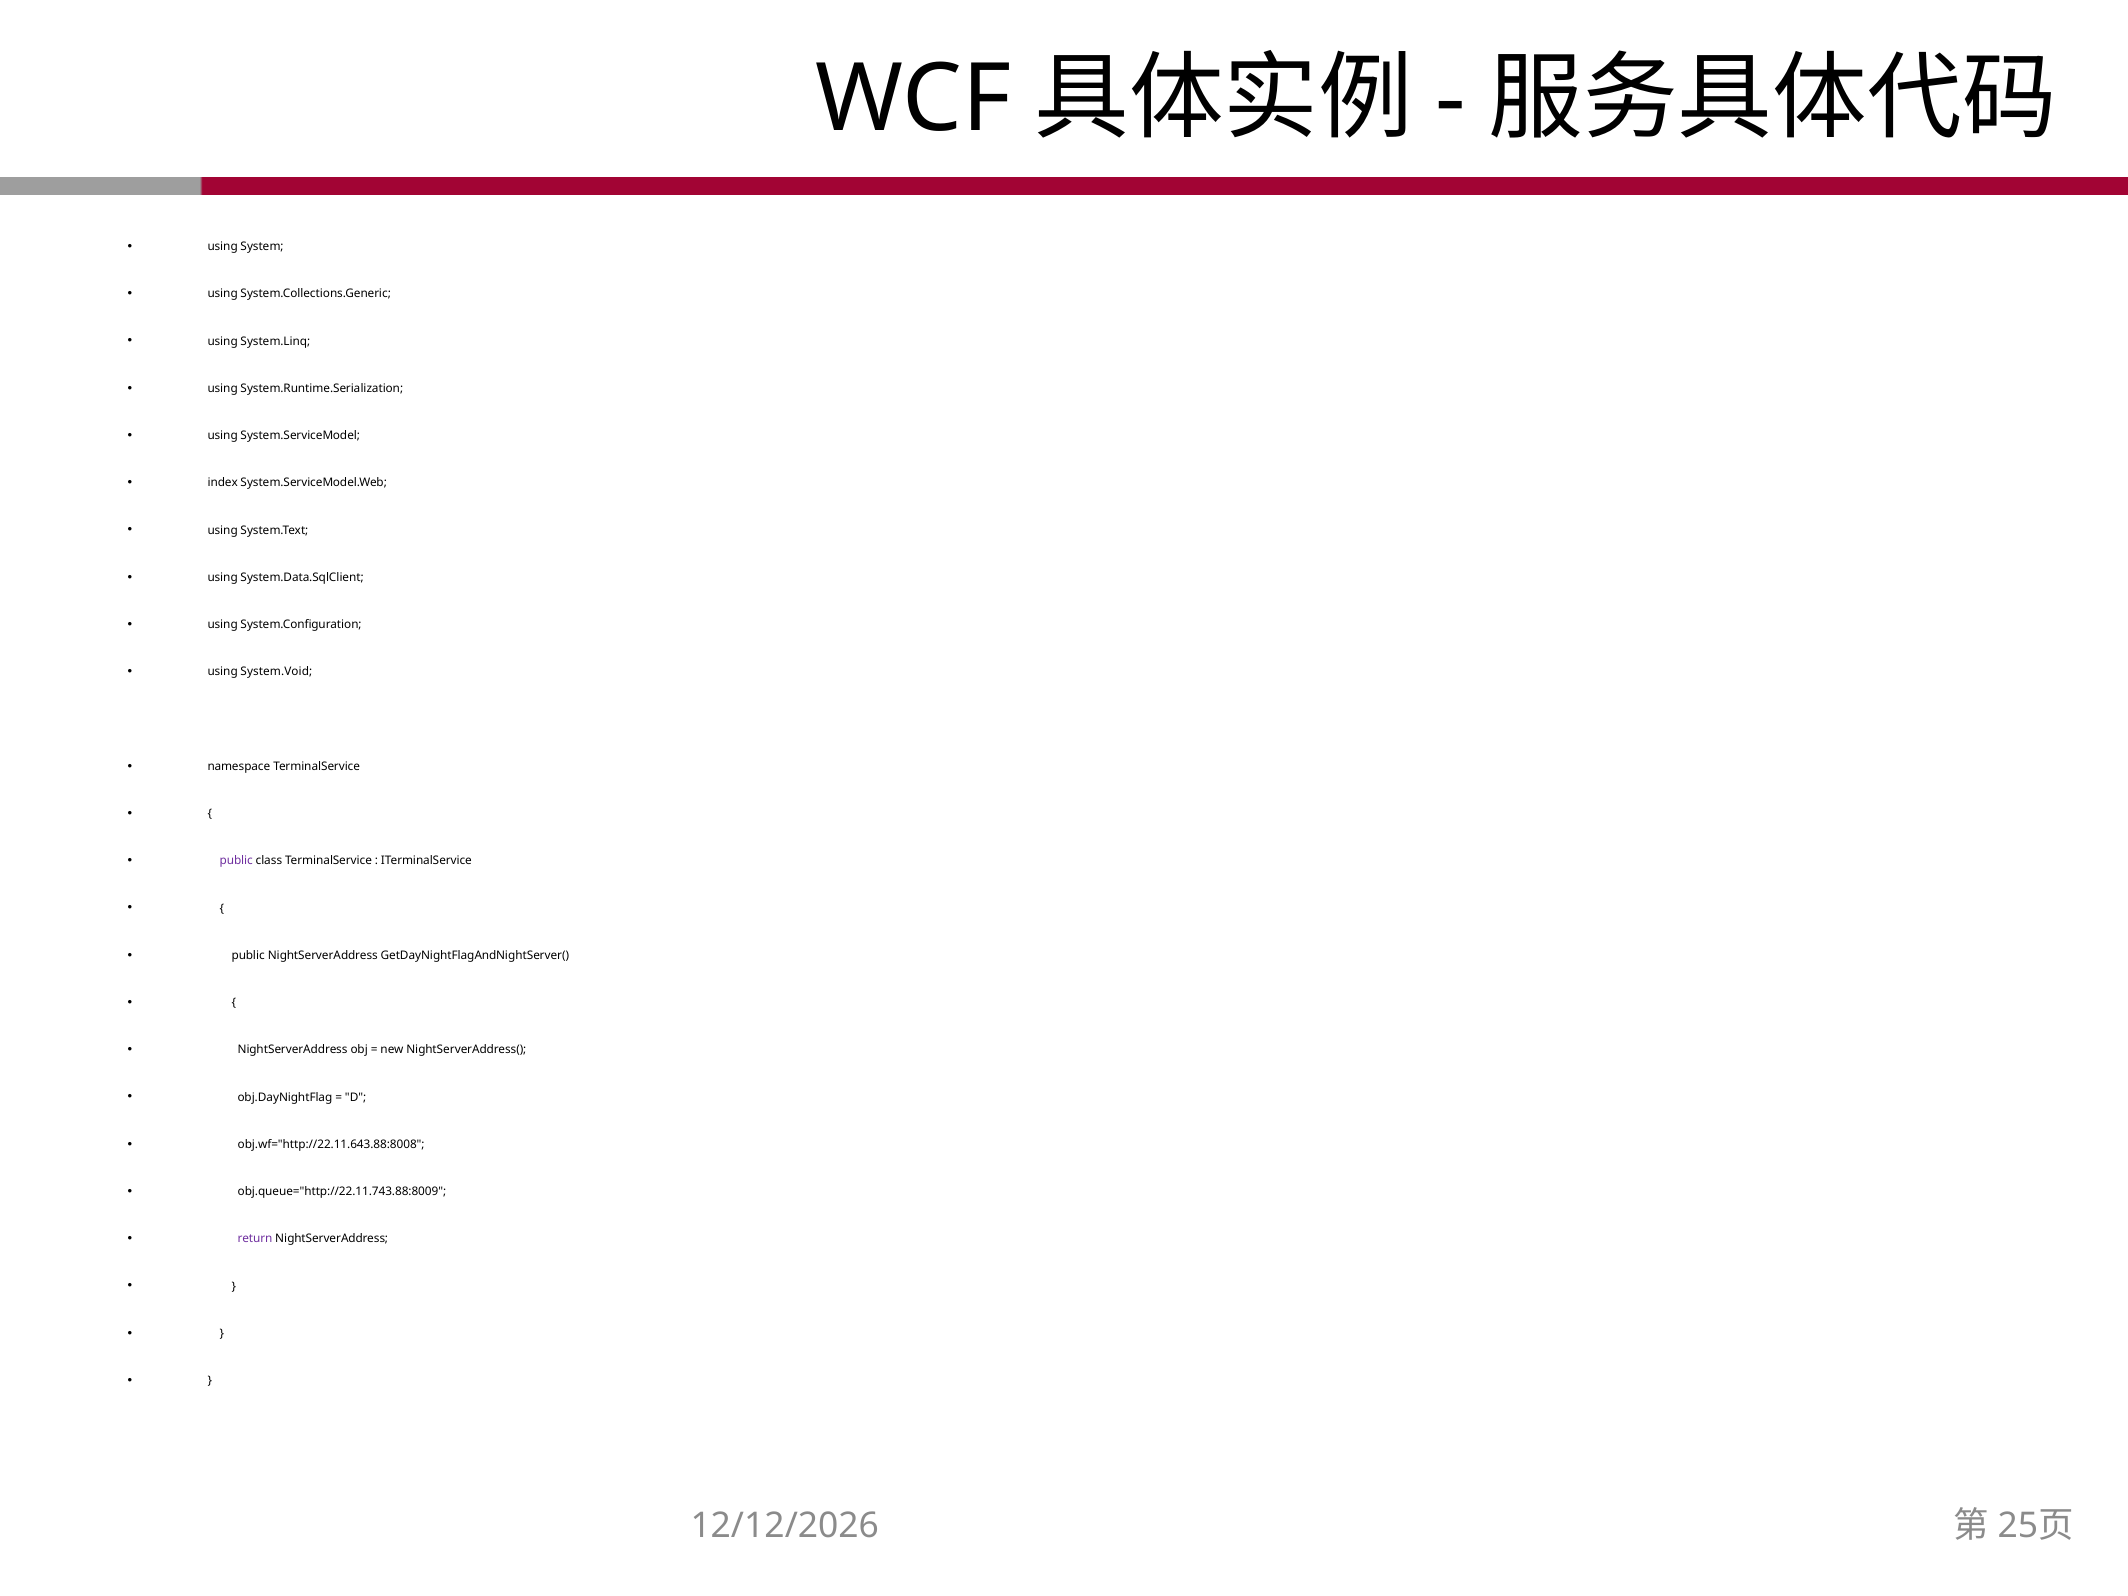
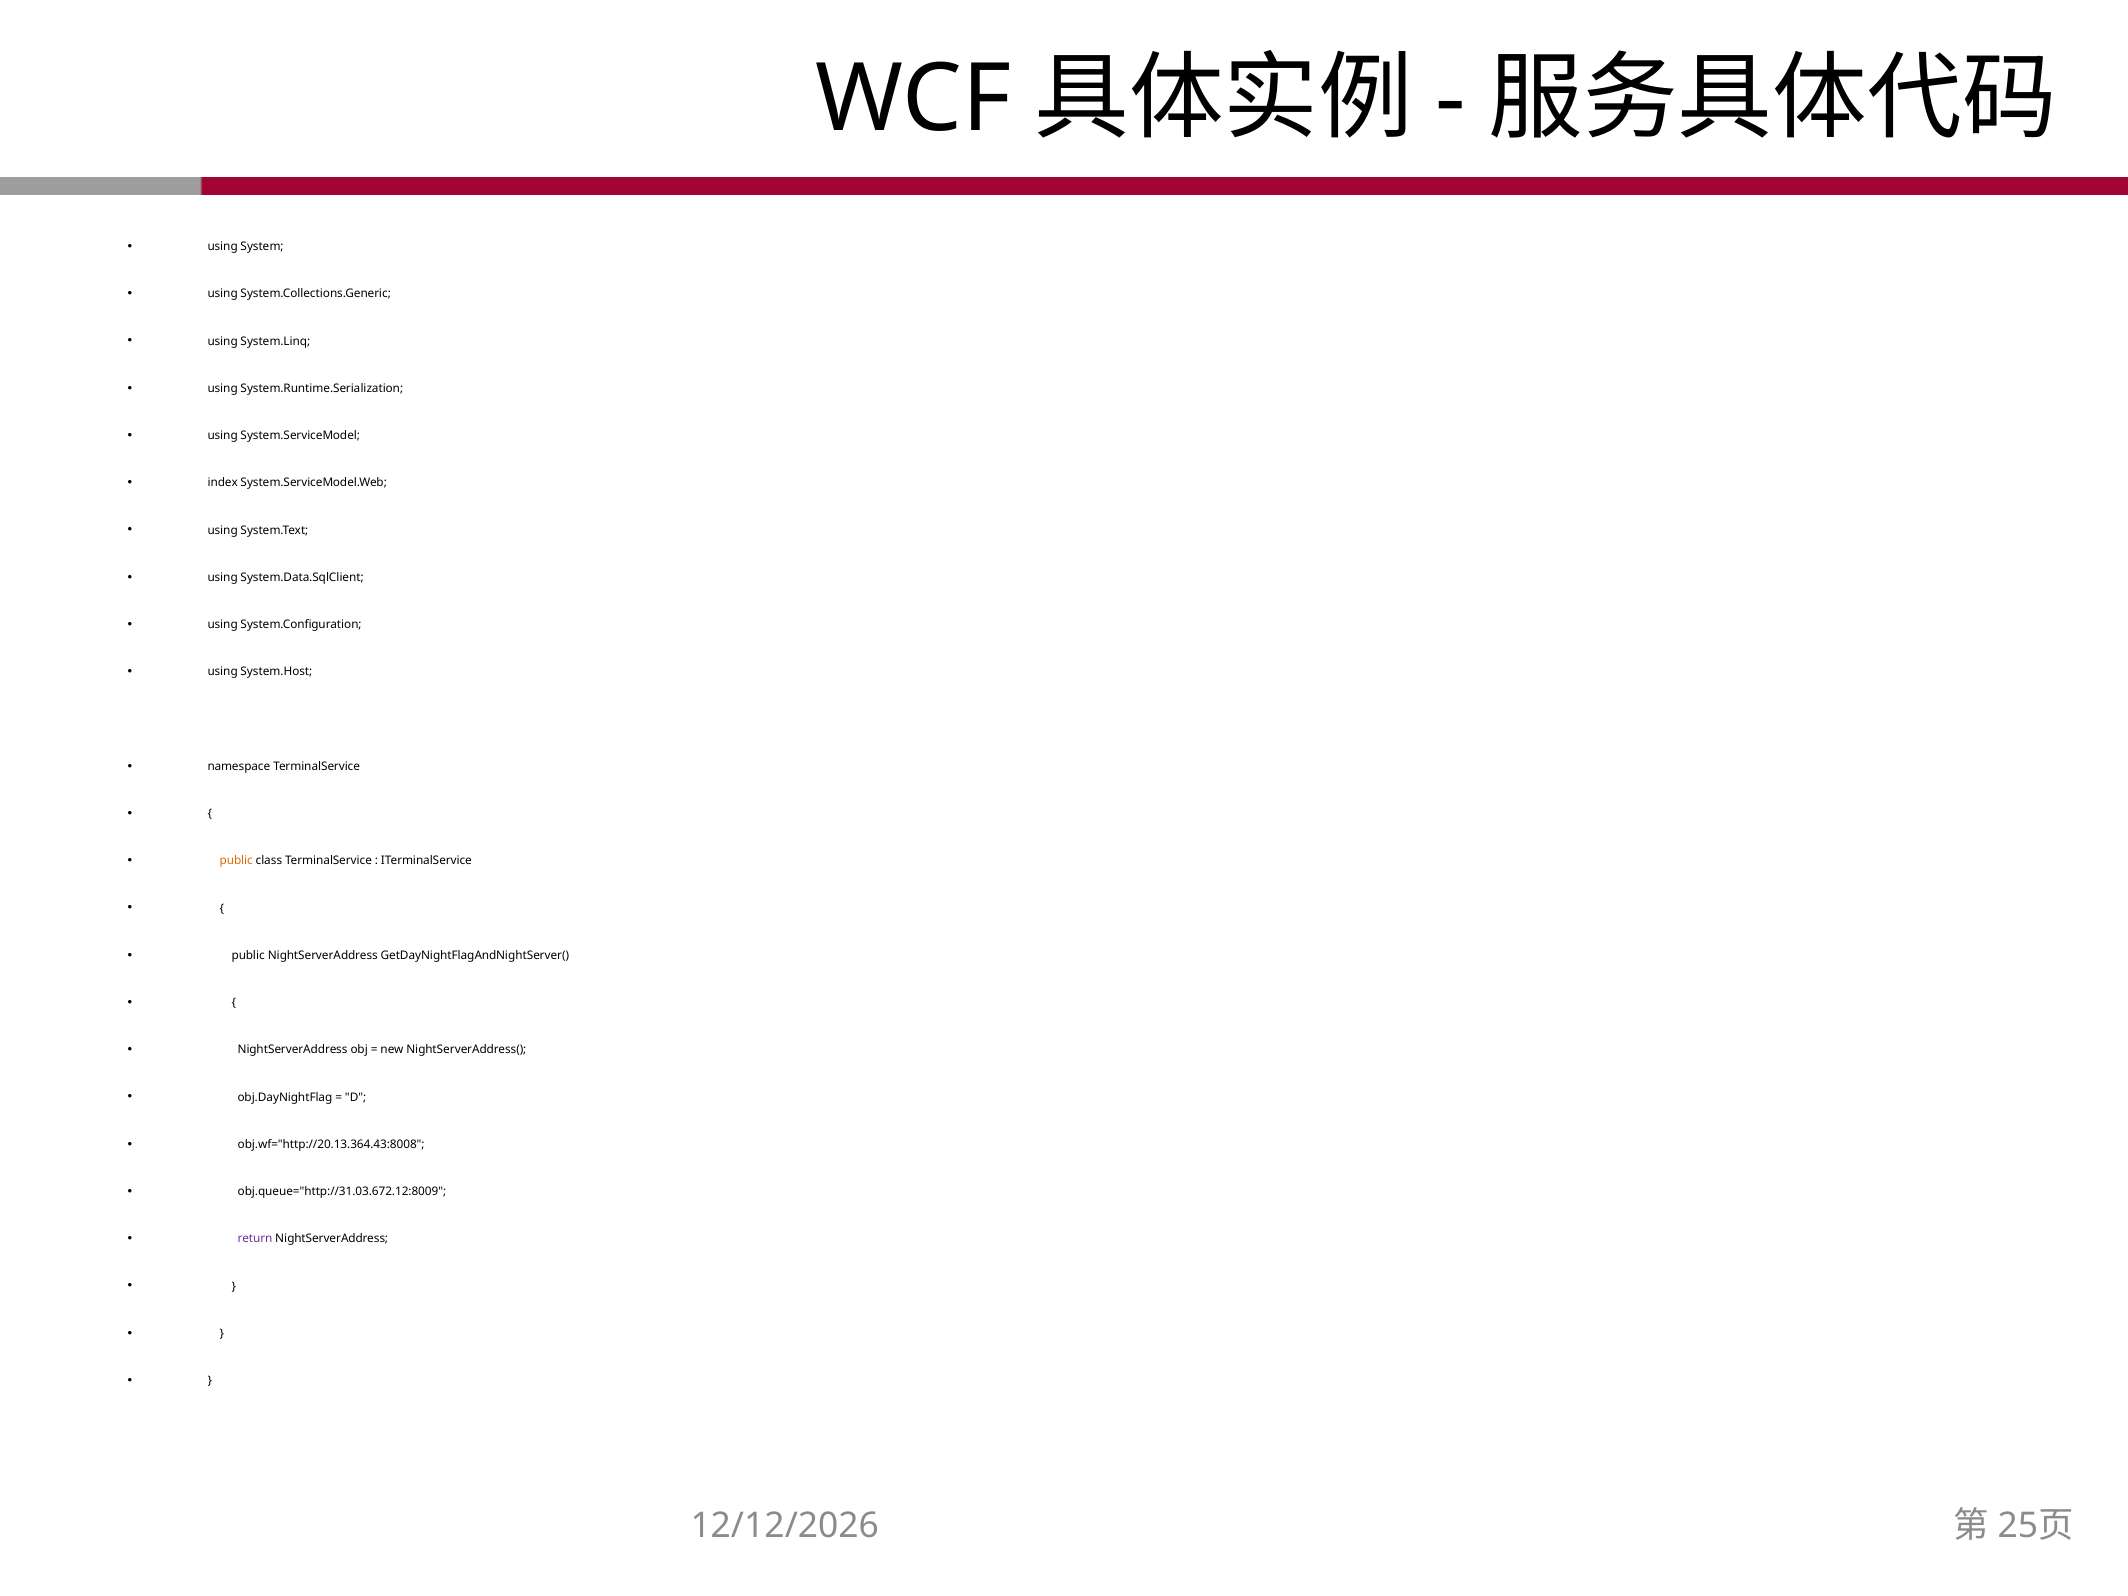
System.Void: System.Void -> System.Host (276, 672)
public colour: purple -> orange (236, 861)
obj.wf="http://22.11.643.88:8008: obj.wf="http://22.11.643.88:8008 -> obj.wf="http://20.13.364.43:8008 (331, 1145)
obj.queue="http://22.11.743.88:8009: obj.queue="http://22.11.743.88:8009 -> obj.queue="http://31.03.672.12:8009 (342, 1192)
